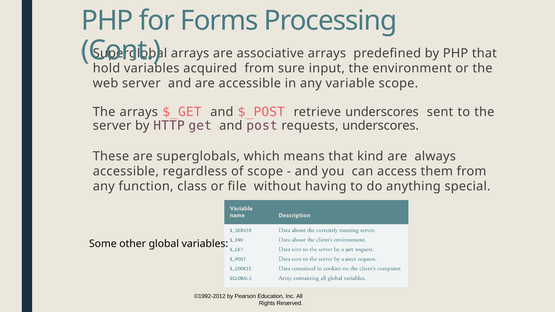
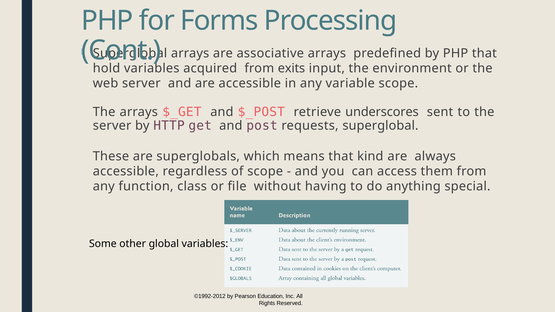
sure: sure -> exits (291, 68)
requests underscores: underscores -> superglobal (380, 126)
